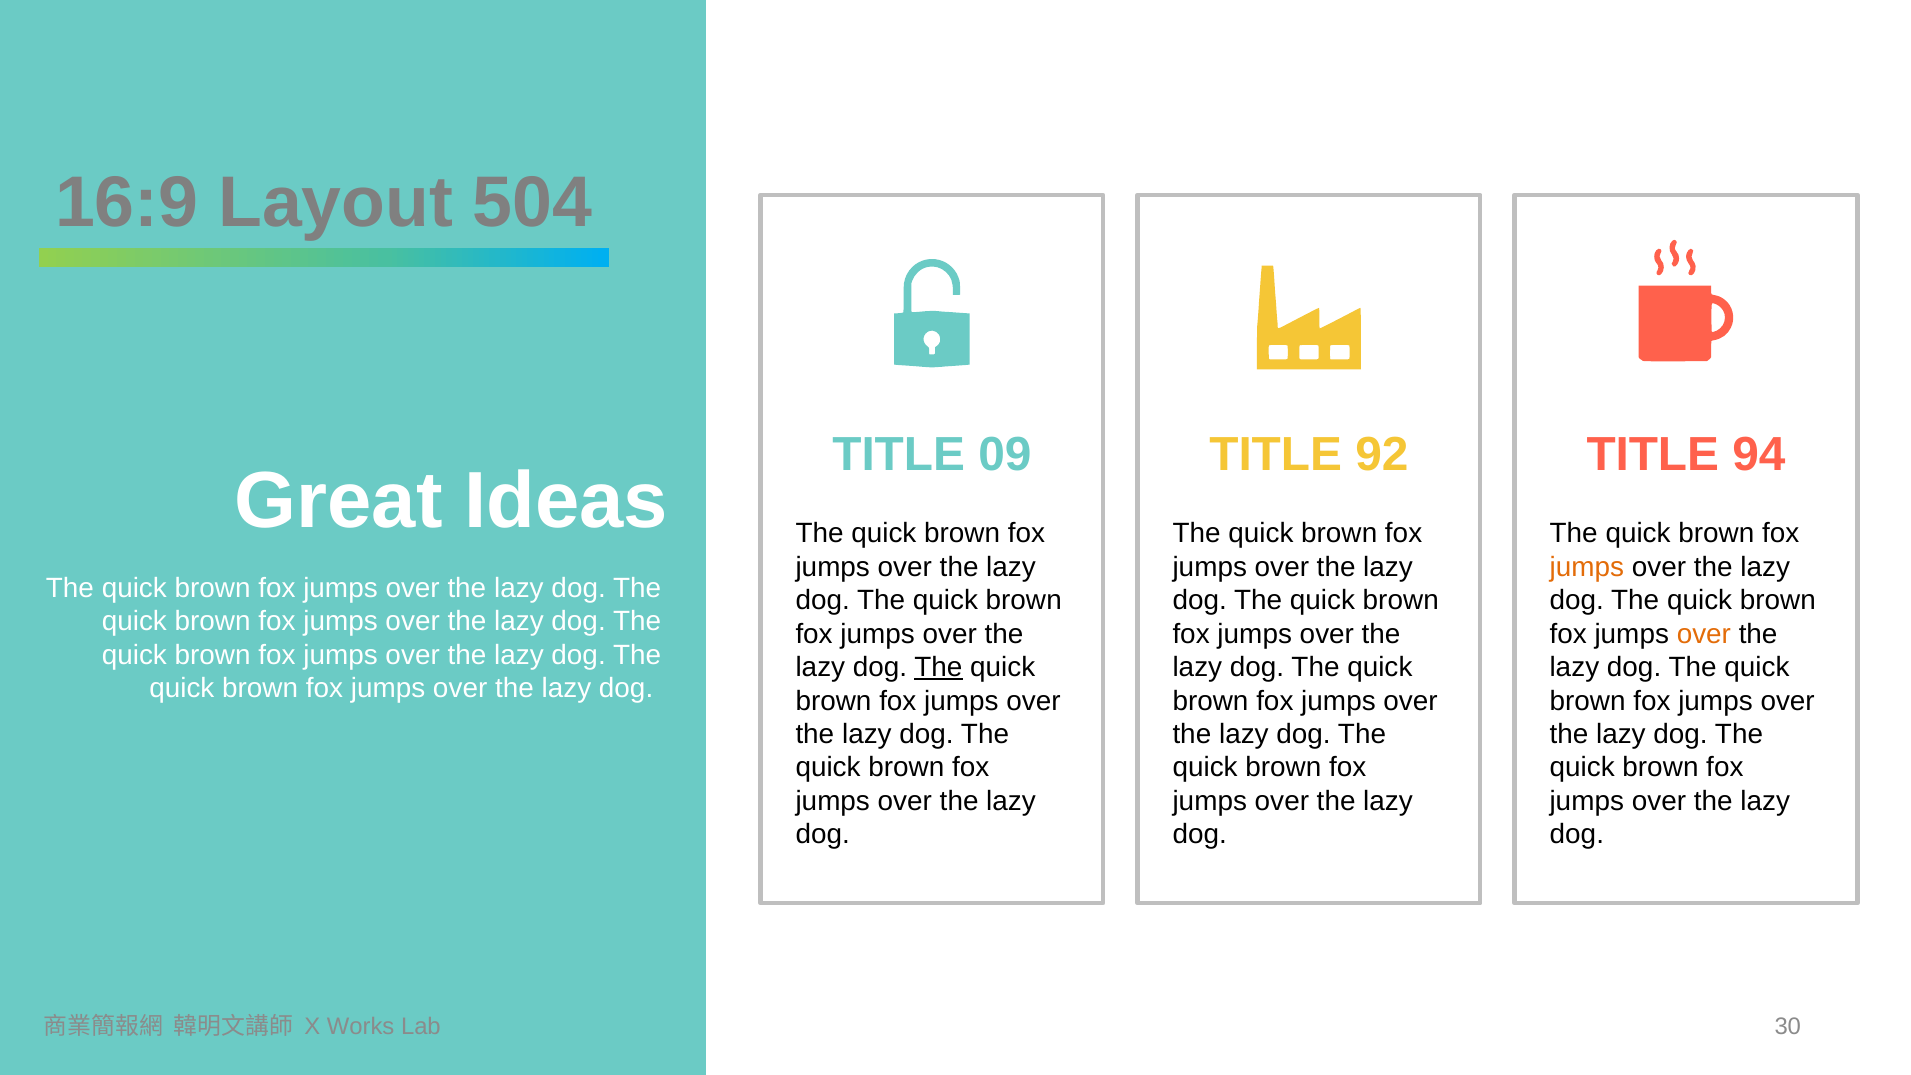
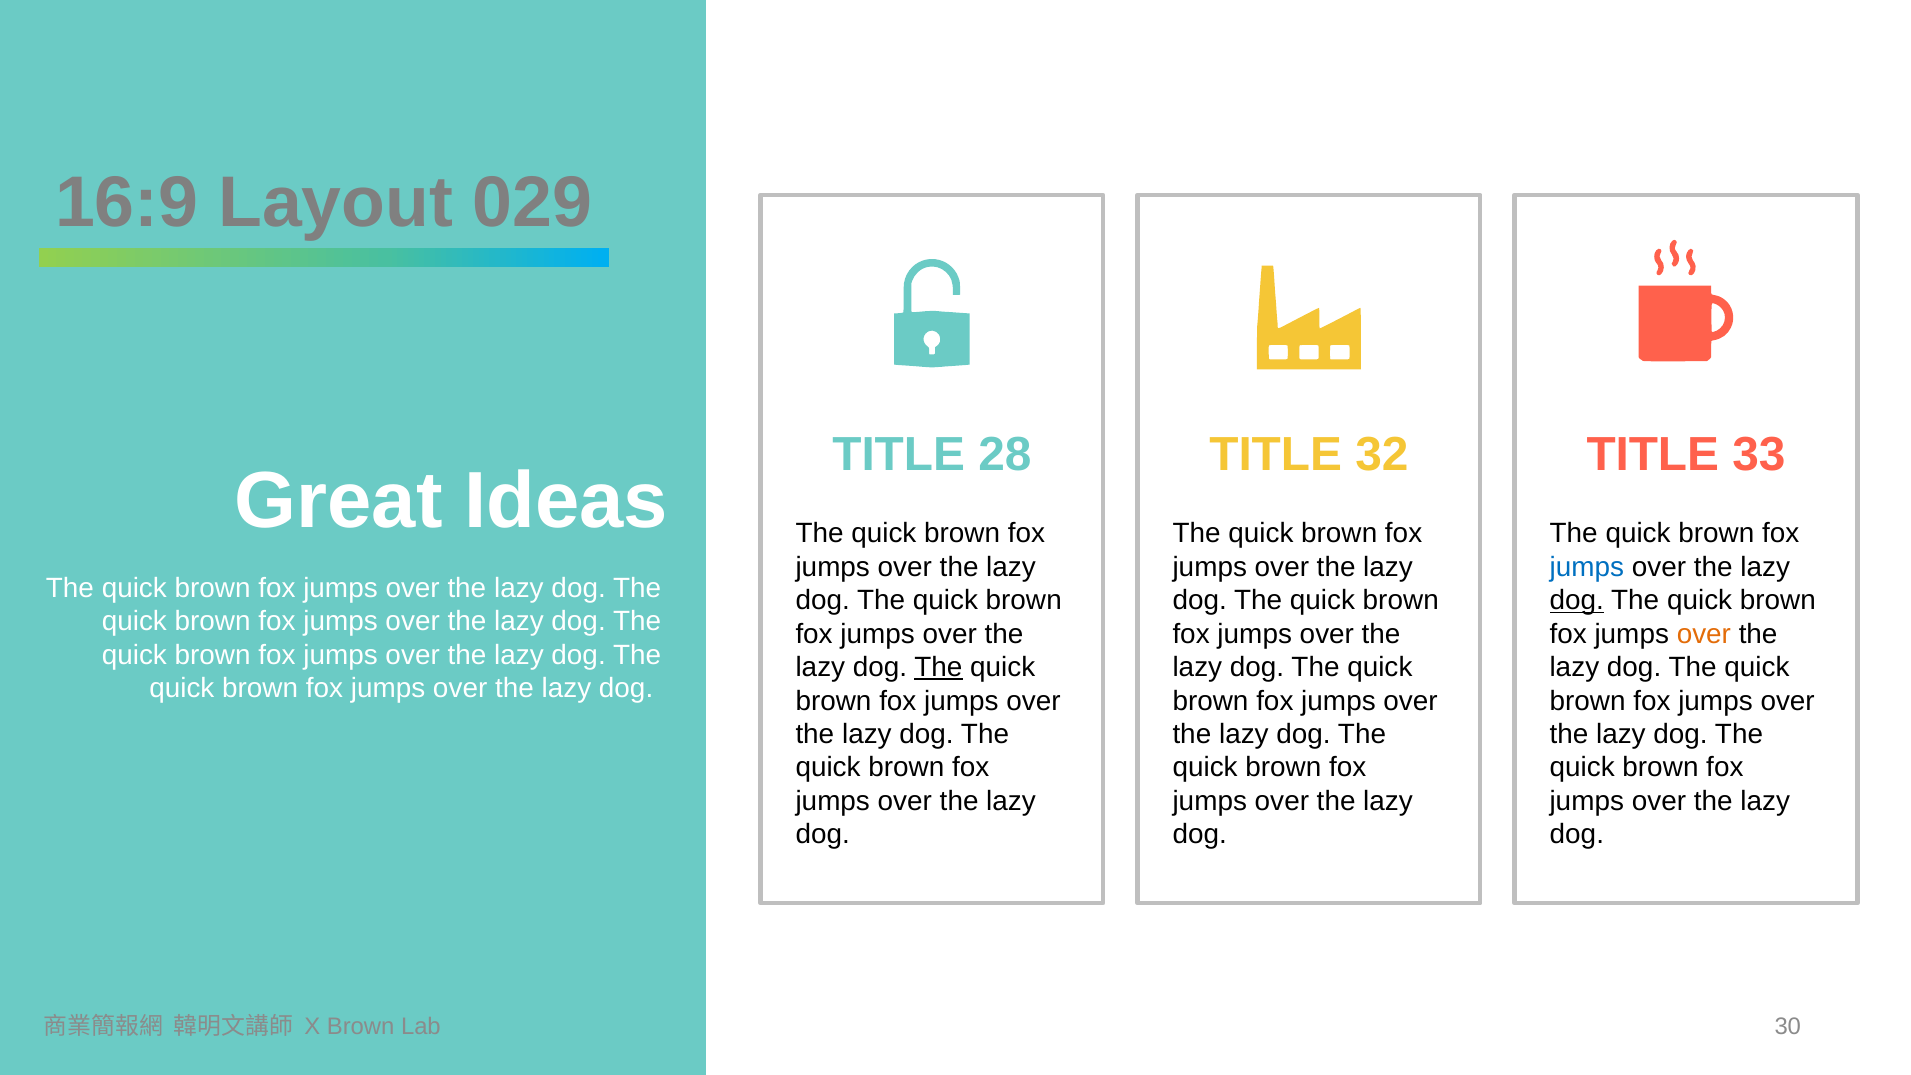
504: 504 -> 029 (533, 203)
09: 09 -> 28 (1005, 455)
92: 92 -> 32 (1382, 455)
94: 94 -> 33 (1759, 455)
jumps colour: orange -> blue (1587, 567)
dog underline: none -> present (1577, 600)
X Works: Works -> Brown (361, 1027)
